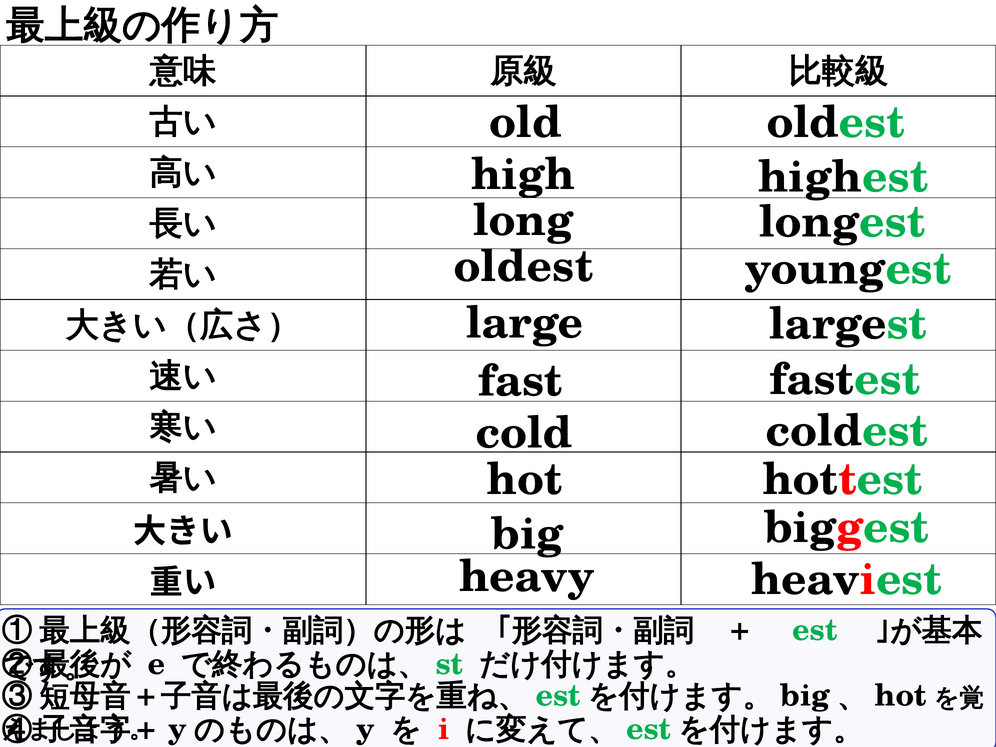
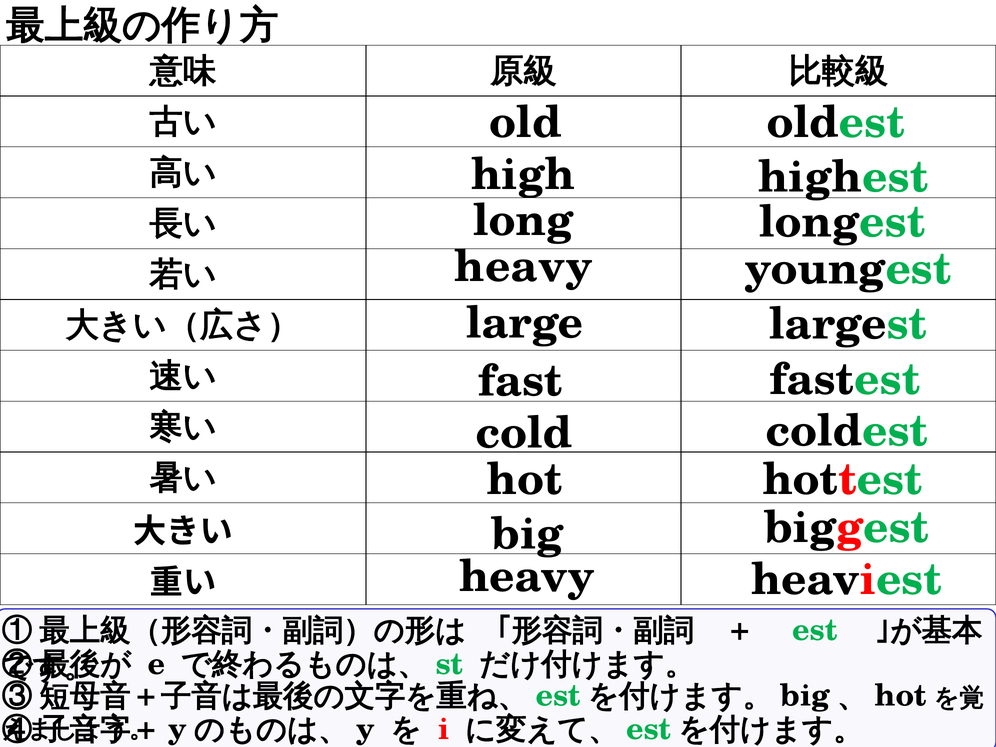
oldest: oldest -> heavy (524, 267)
